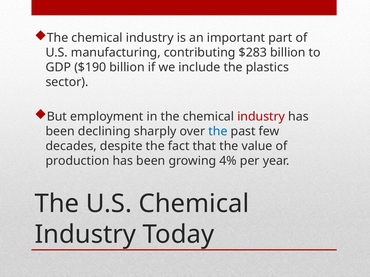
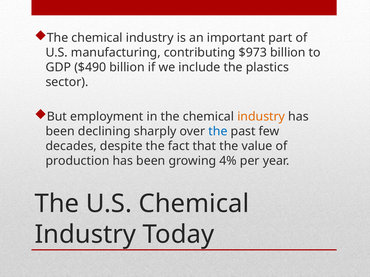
$283: $283 -> $973 (253, 53)
$190: $190 -> $490 (90, 67)
industry colour: red -> orange (261, 117)
